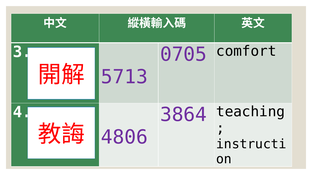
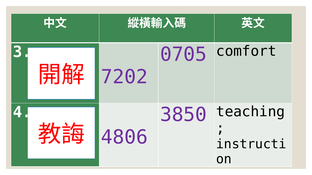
5713: 5713 -> 7202 (124, 77)
3864: 3864 -> 3850 (183, 115)
